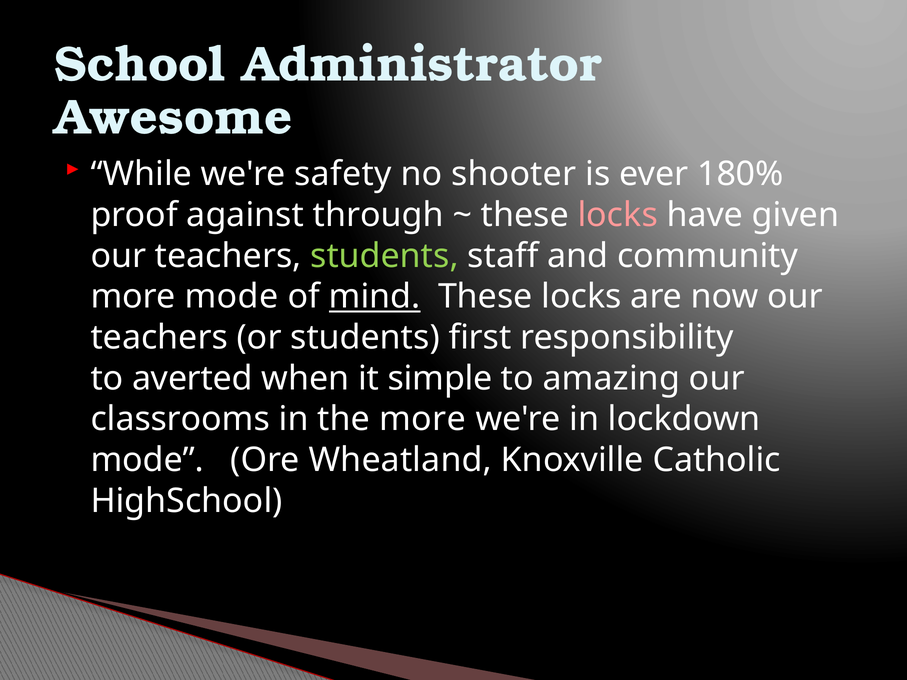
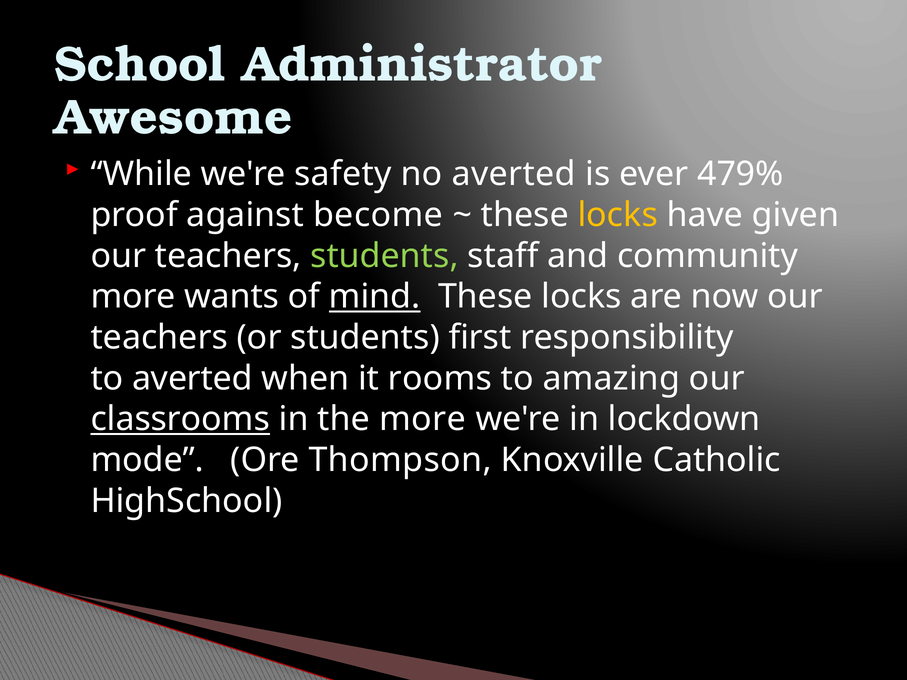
no shooter: shooter -> averted (514, 174)
180%: 180% -> 479% (740, 174)
through: through -> become (378, 215)
locks colour: pink -> yellow (618, 215)
more mode: mode -> wants (232, 297)
simple: simple -> rooms (440, 378)
classrooms underline: none -> present (180, 419)
Wheatland: Wheatland -> Thompson (400, 460)
